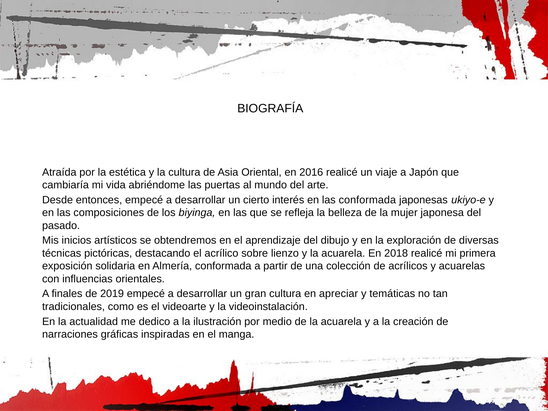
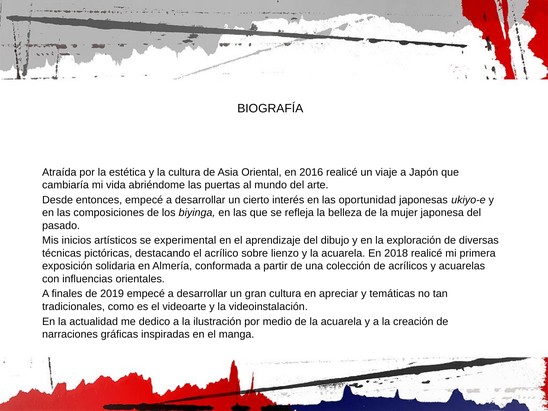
las conformada: conformada -> oportunidad (367, 200)
obtendremos: obtendremos -> experimental (185, 240)
